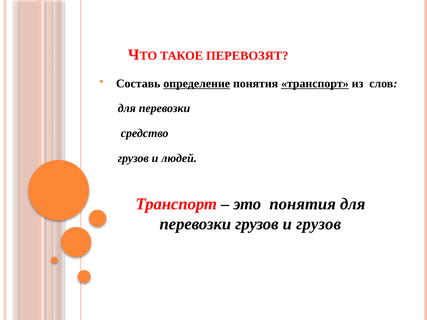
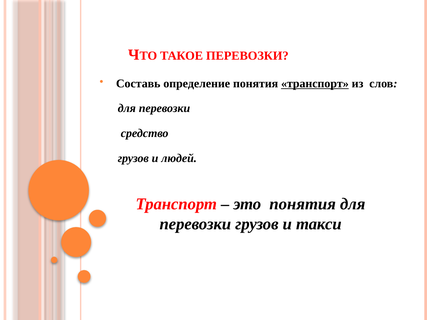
ТАКОЕ ПЕРЕВОЗЯТ: ПЕРЕВОЗЯТ -> ПЕРЕВОЗКИ (247, 56)
определение underline: present -> none (197, 84)
и грузов: грузов -> такси (319, 224)
